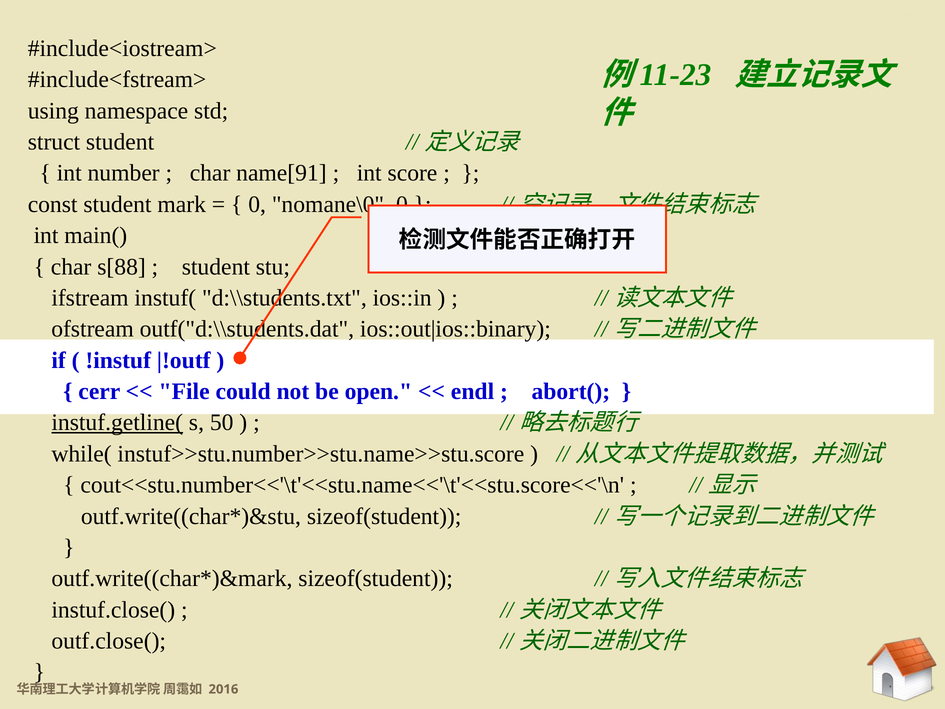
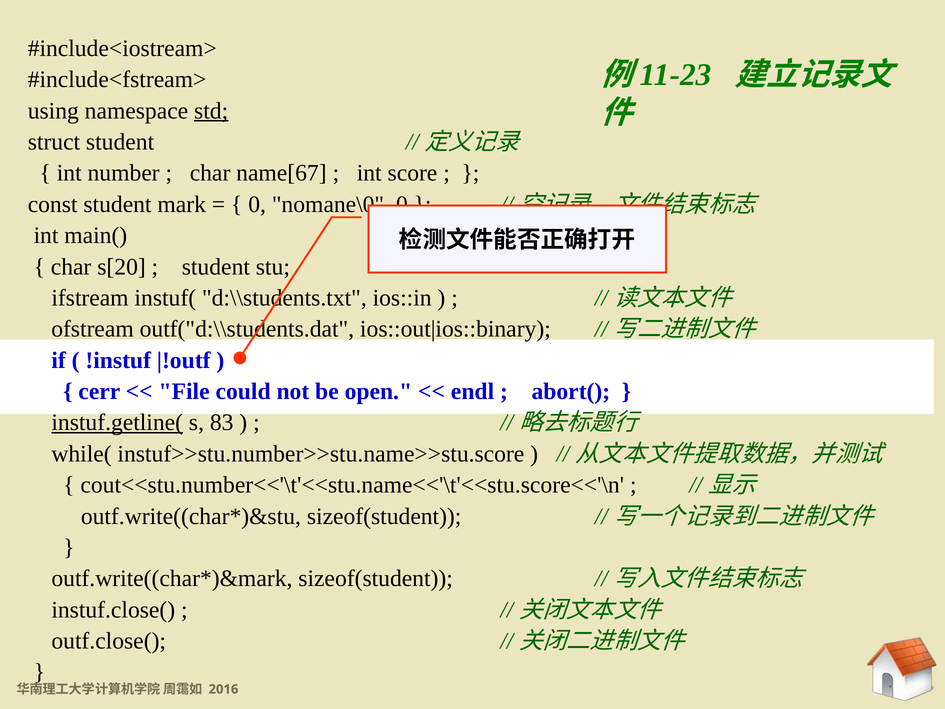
std underline: none -> present (211, 111)
name[91: name[91 -> name[67 (281, 173)
s[88: s[88 -> s[20 (122, 267)
50: 50 -> 83 (222, 423)
